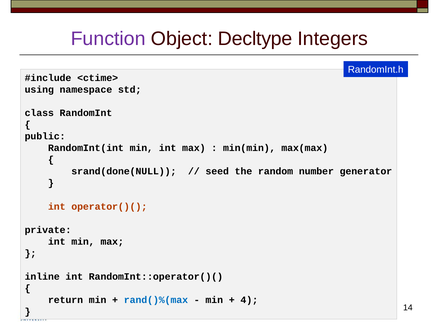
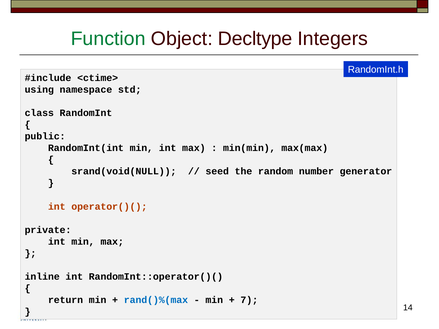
Function colour: purple -> green (108, 39)
srand(done(NULL: srand(done(NULL -> srand(void(NULL (124, 172)
4: 4 -> 7 (249, 300)
